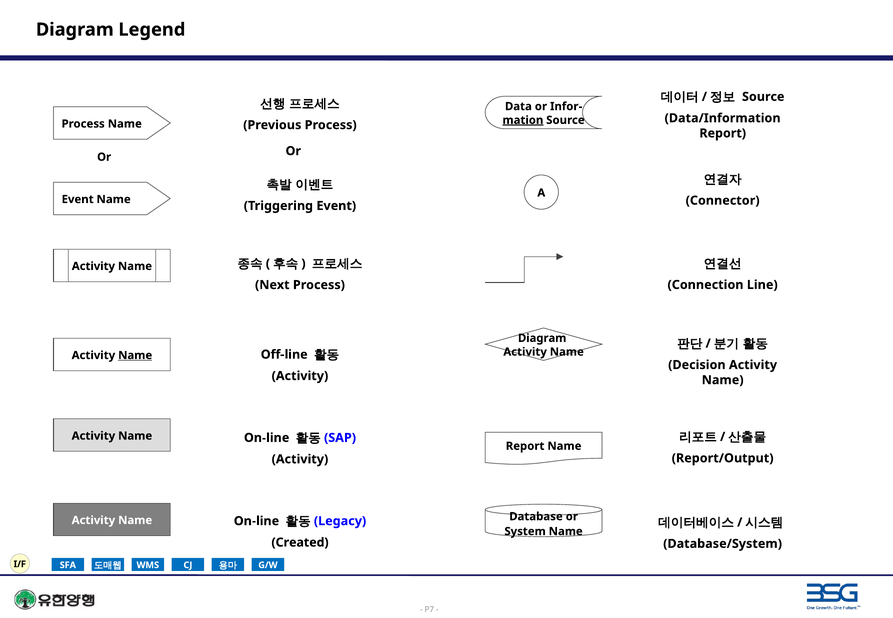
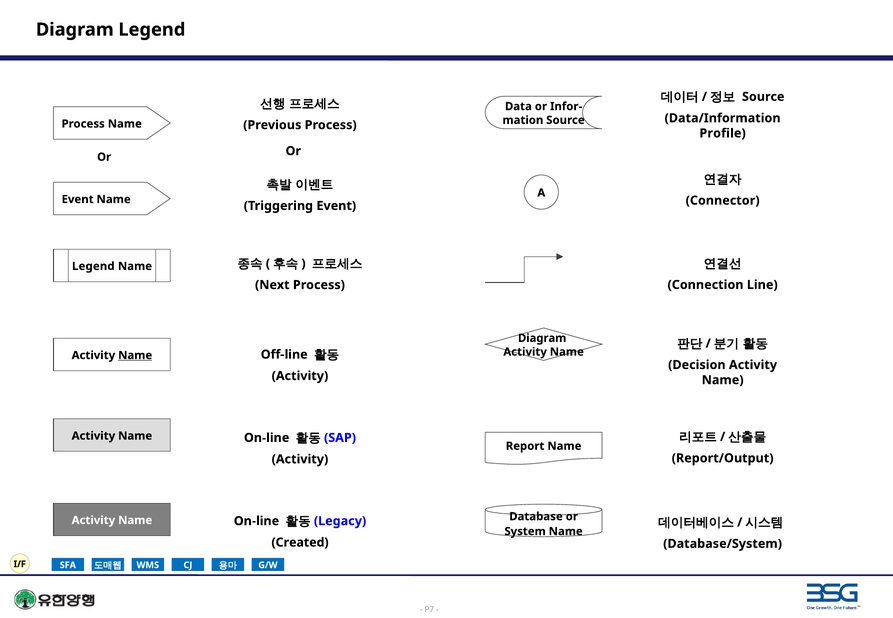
mation underline: present -> none (523, 120)
Report: Report -> Profile (723, 133)
Activity: Activity -> Legend (93, 266)
